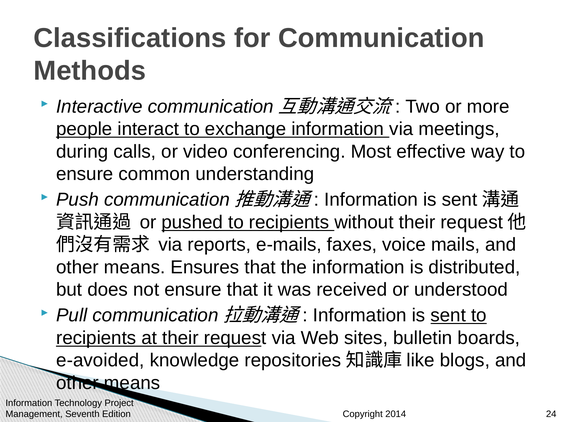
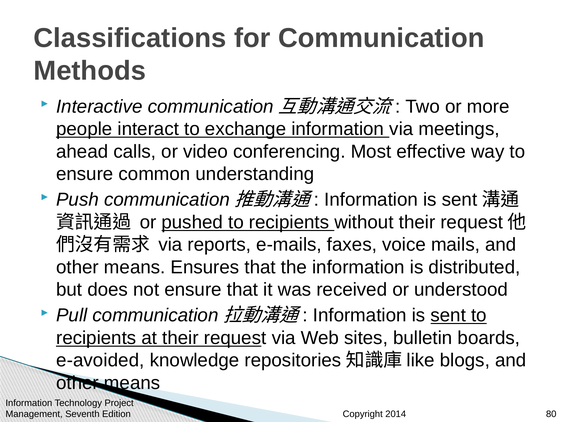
during: during -> ahead (82, 151)
24: 24 -> 80 (551, 414)
